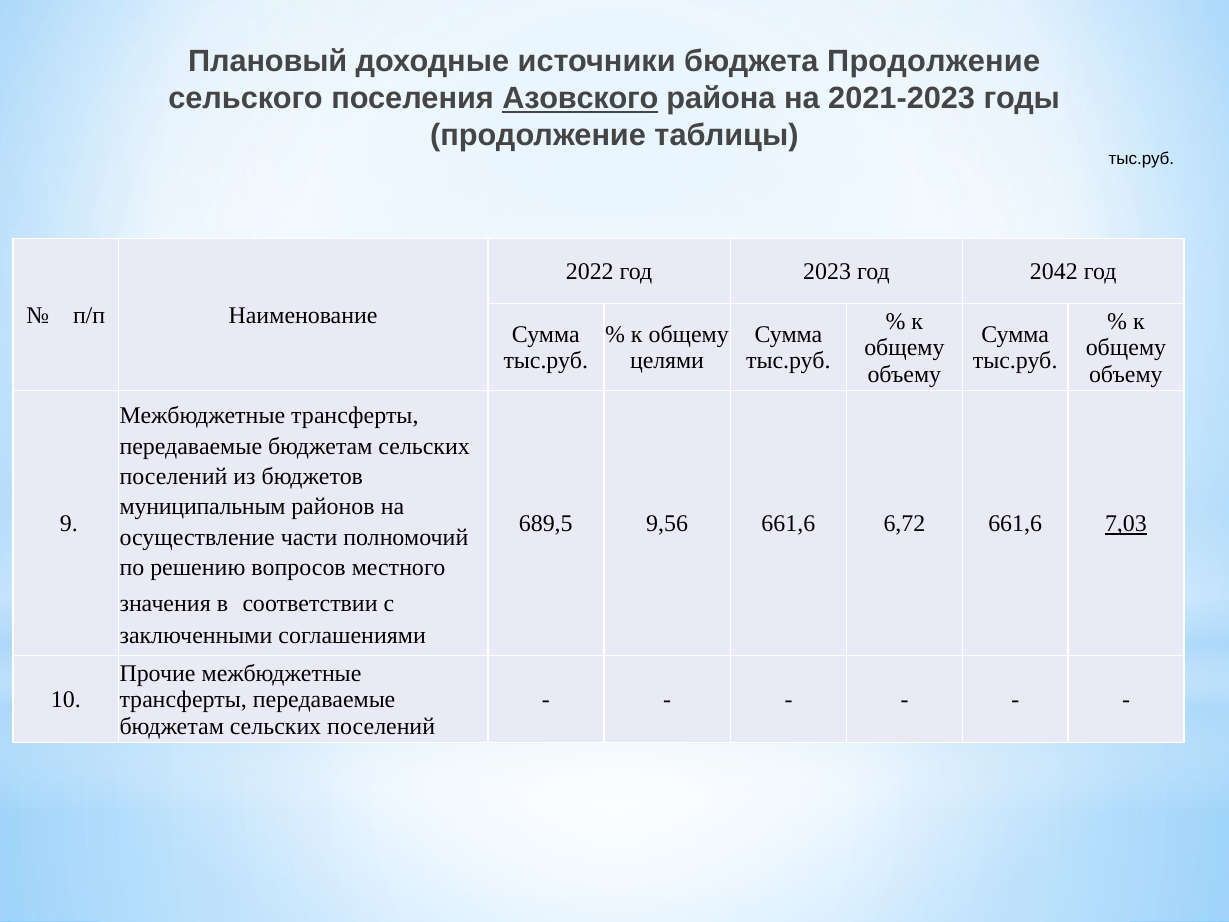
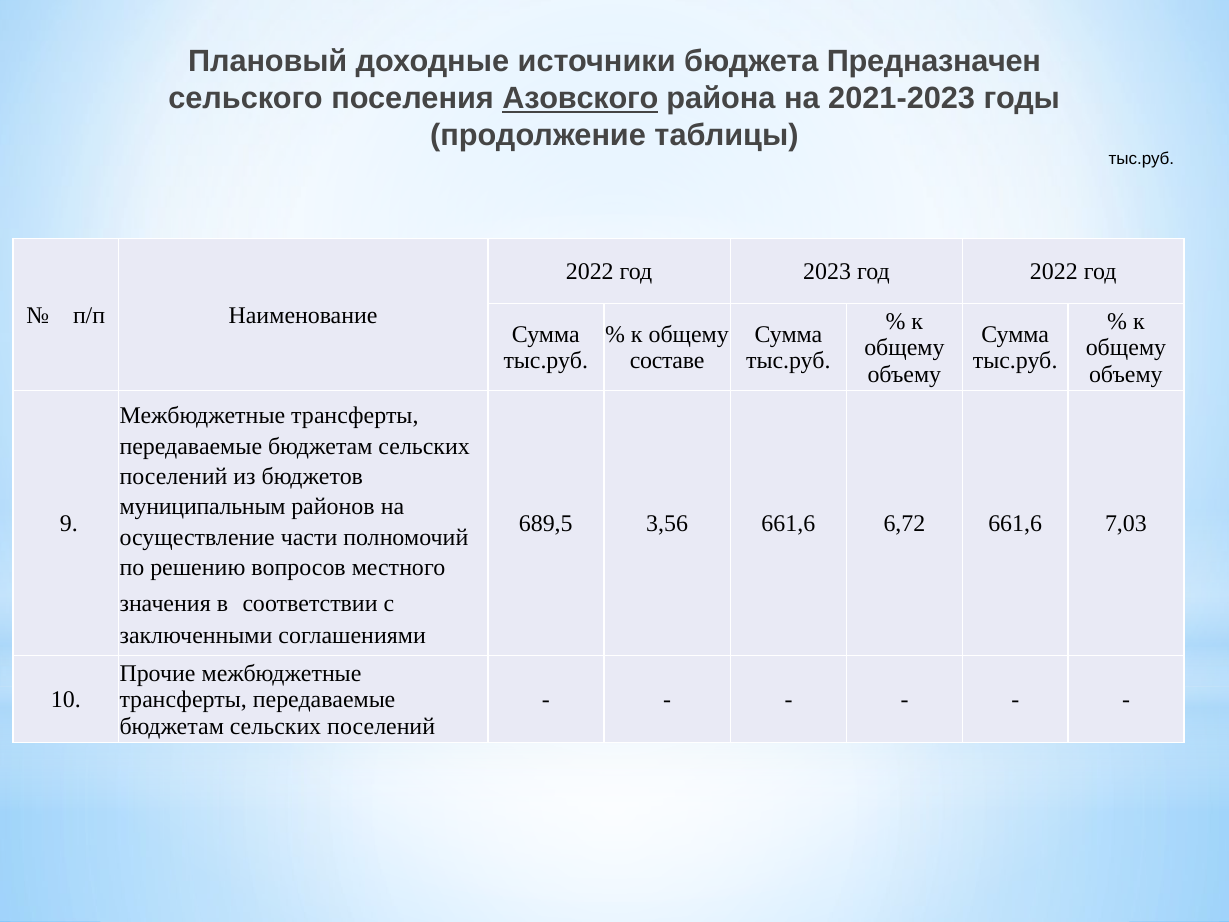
бюджета Продолжение: Продолжение -> Предназначен (934, 62)
год 2042: 2042 -> 2022 (1054, 271)
целями: целями -> составе (667, 361)
9,56: 9,56 -> 3,56 (667, 524)
7,03 underline: present -> none (1126, 524)
